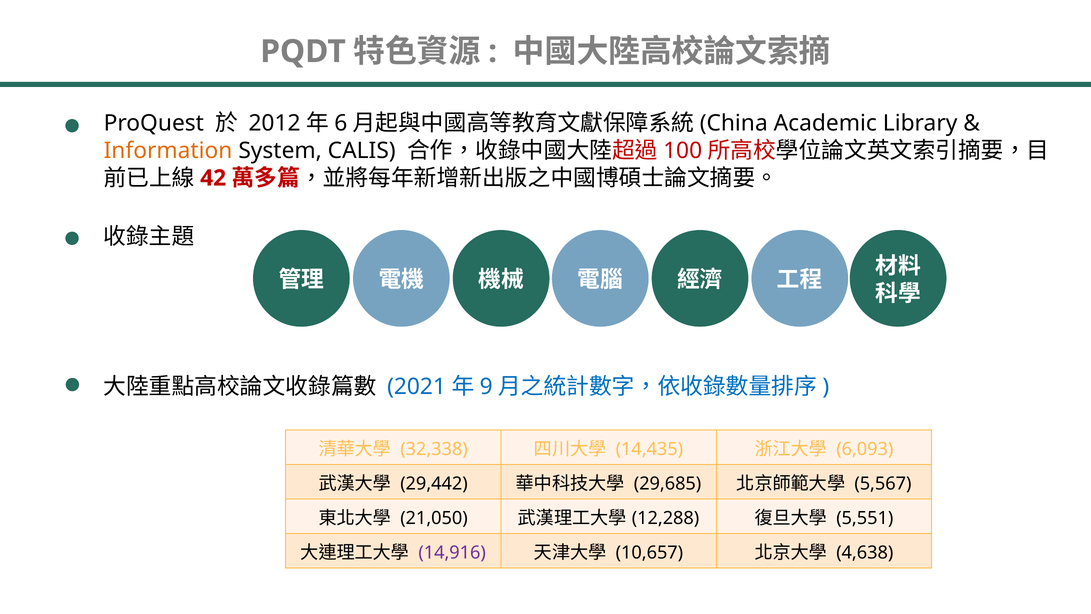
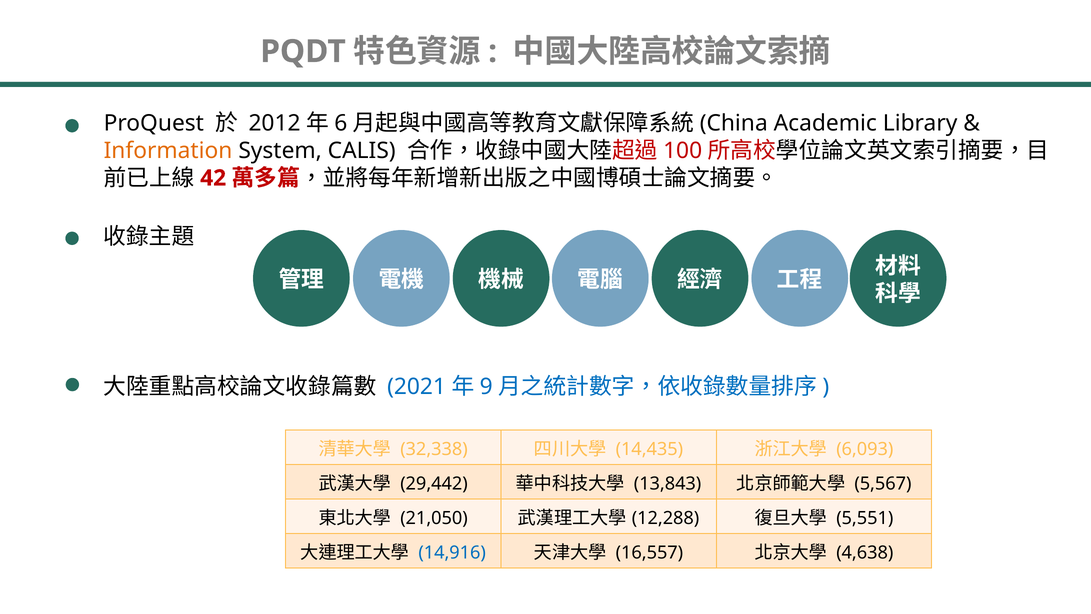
29,685: 29,685 -> 13,843 (668, 484)
14,916 colour: purple -> blue (452, 553)
10,657: 10,657 -> 16,557 (649, 553)
